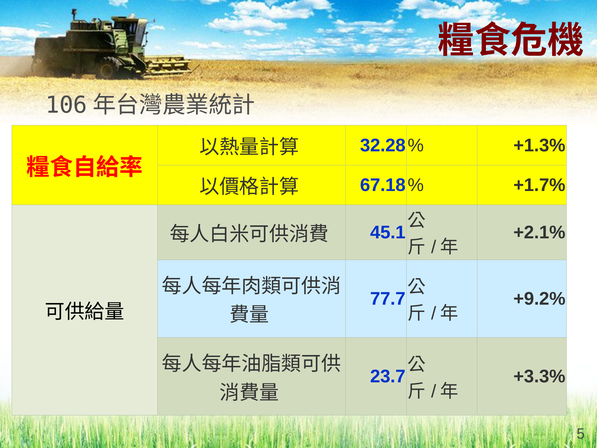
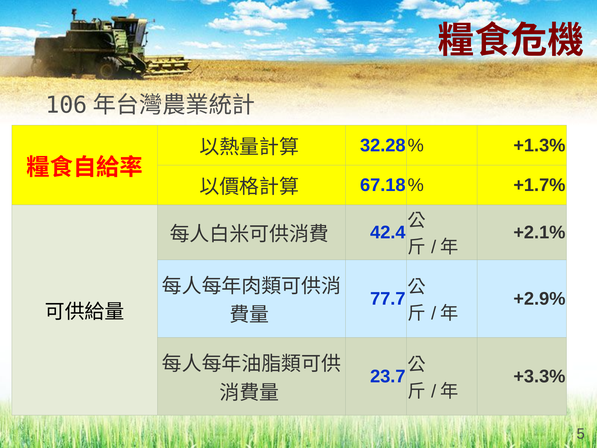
45.1: 45.1 -> 42.4 (388, 232)
+9.2%: +9.2% -> +2.9% (539, 299)
